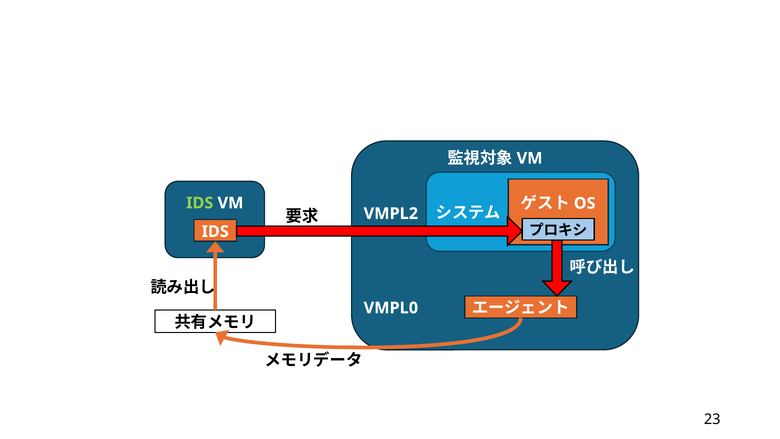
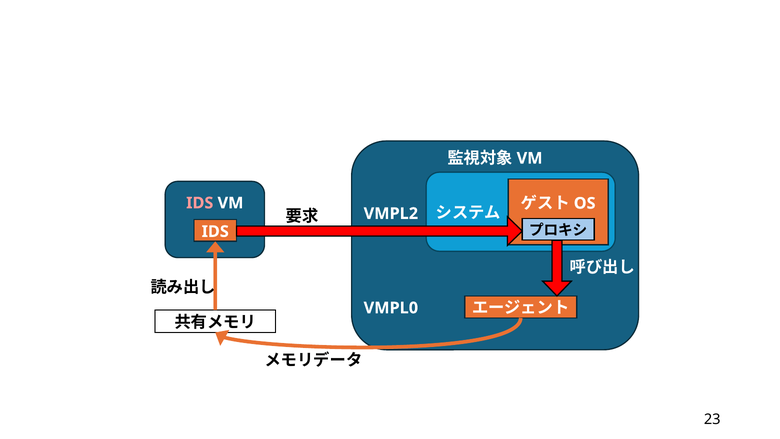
IDS colour: light green -> pink (200, 203)
